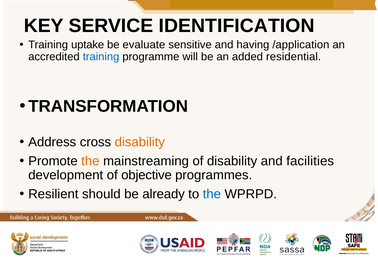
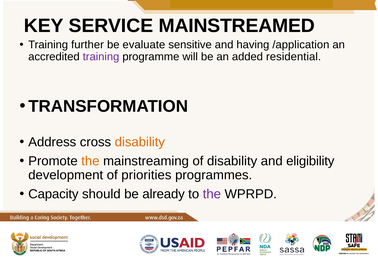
IDENTIFICATION: IDENTIFICATION -> MAINSTREAMED (237, 26)
uptake: uptake -> further (88, 45)
training colour: blue -> purple (101, 57)
facilities: facilities -> eligibility (310, 161)
objective: objective -> priorities (146, 176)
Resilient: Resilient -> Capacity (53, 195)
the colour: blue -> purple (212, 195)
